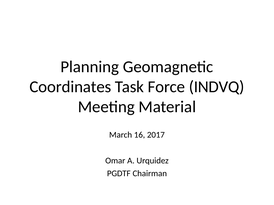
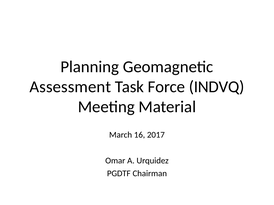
Coordinates: Coordinates -> Assessment (70, 87)
